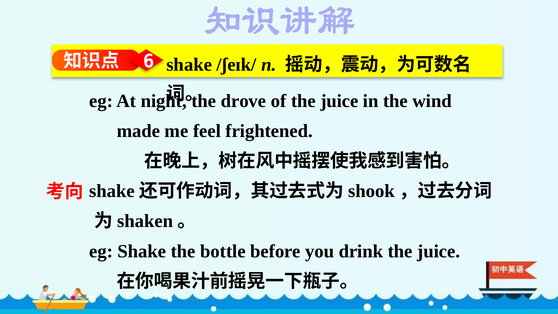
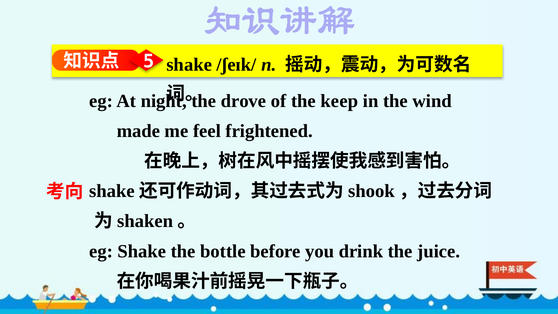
6: 6 -> 5 (149, 61)
of the juice: juice -> keep (339, 101)
